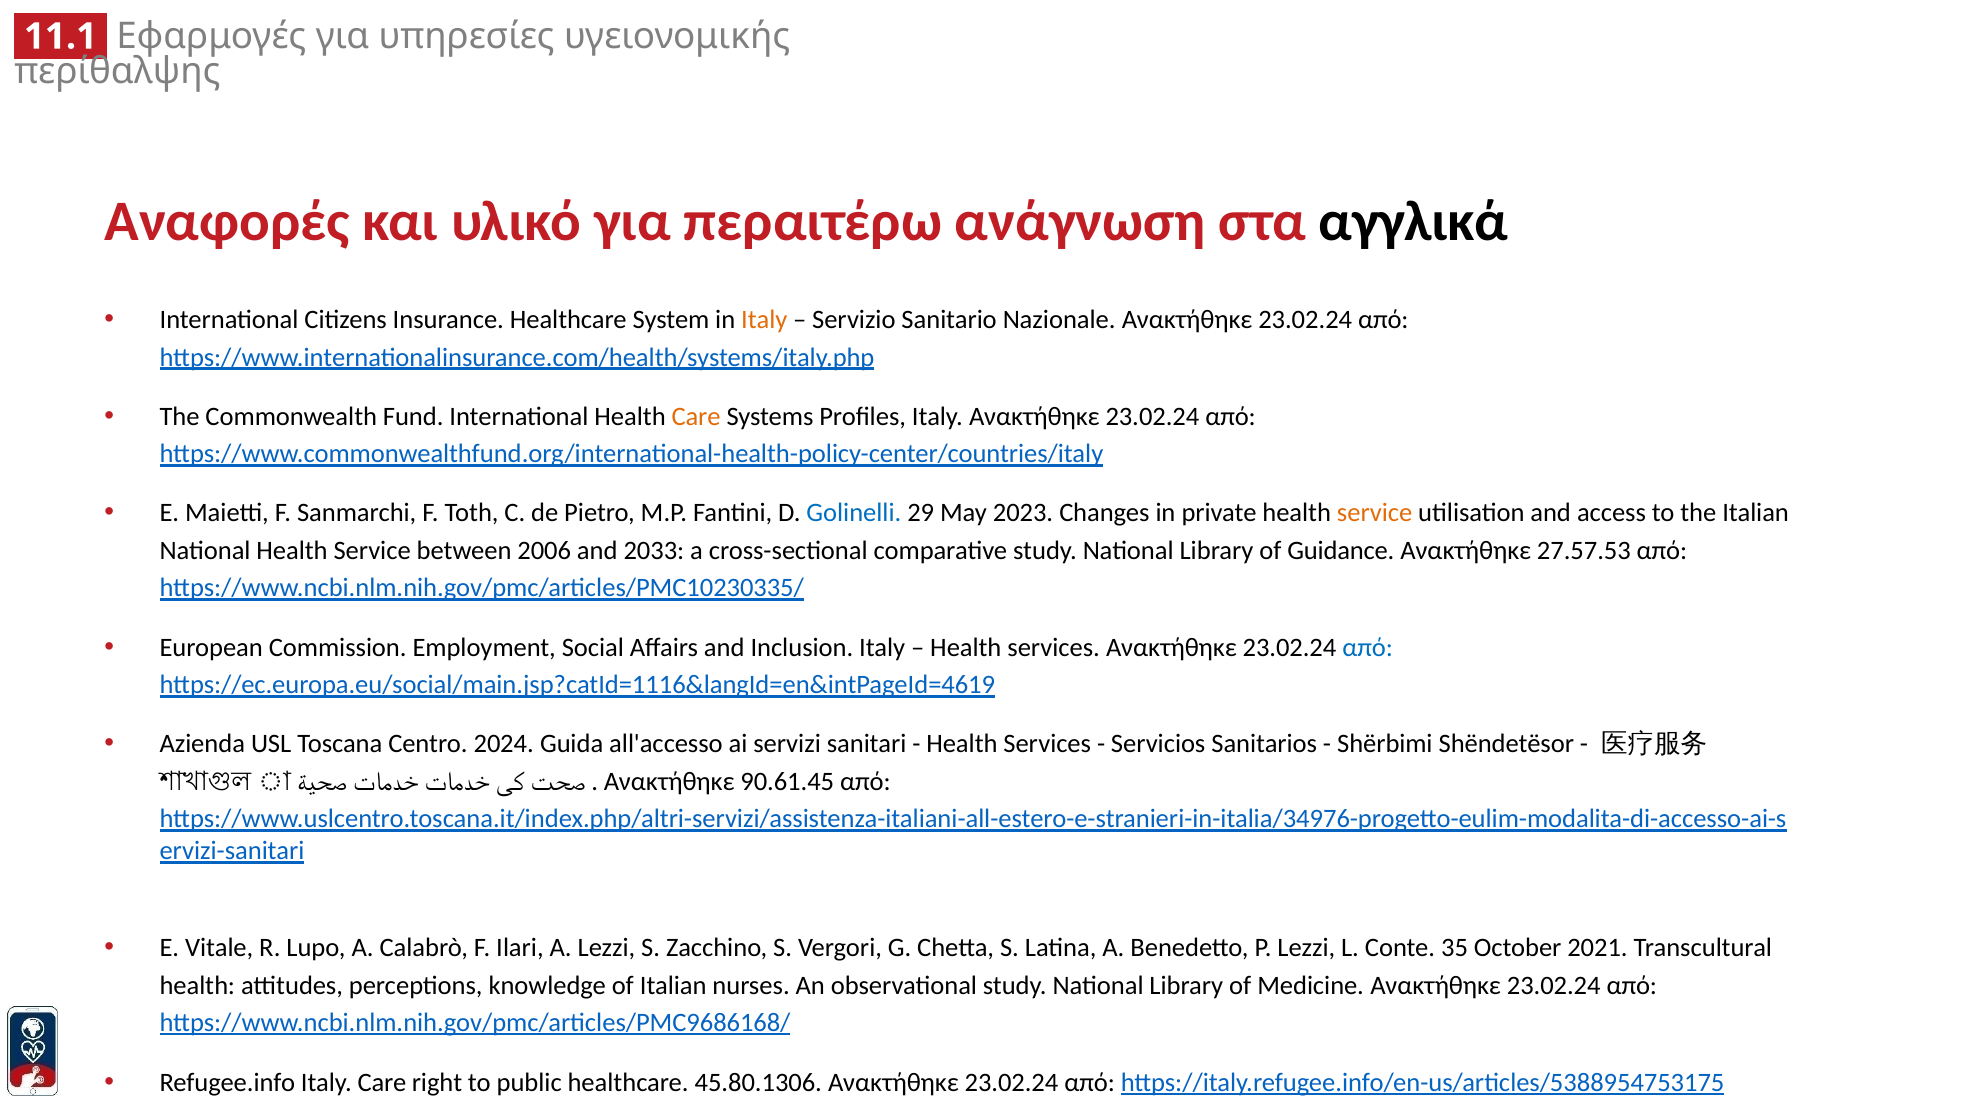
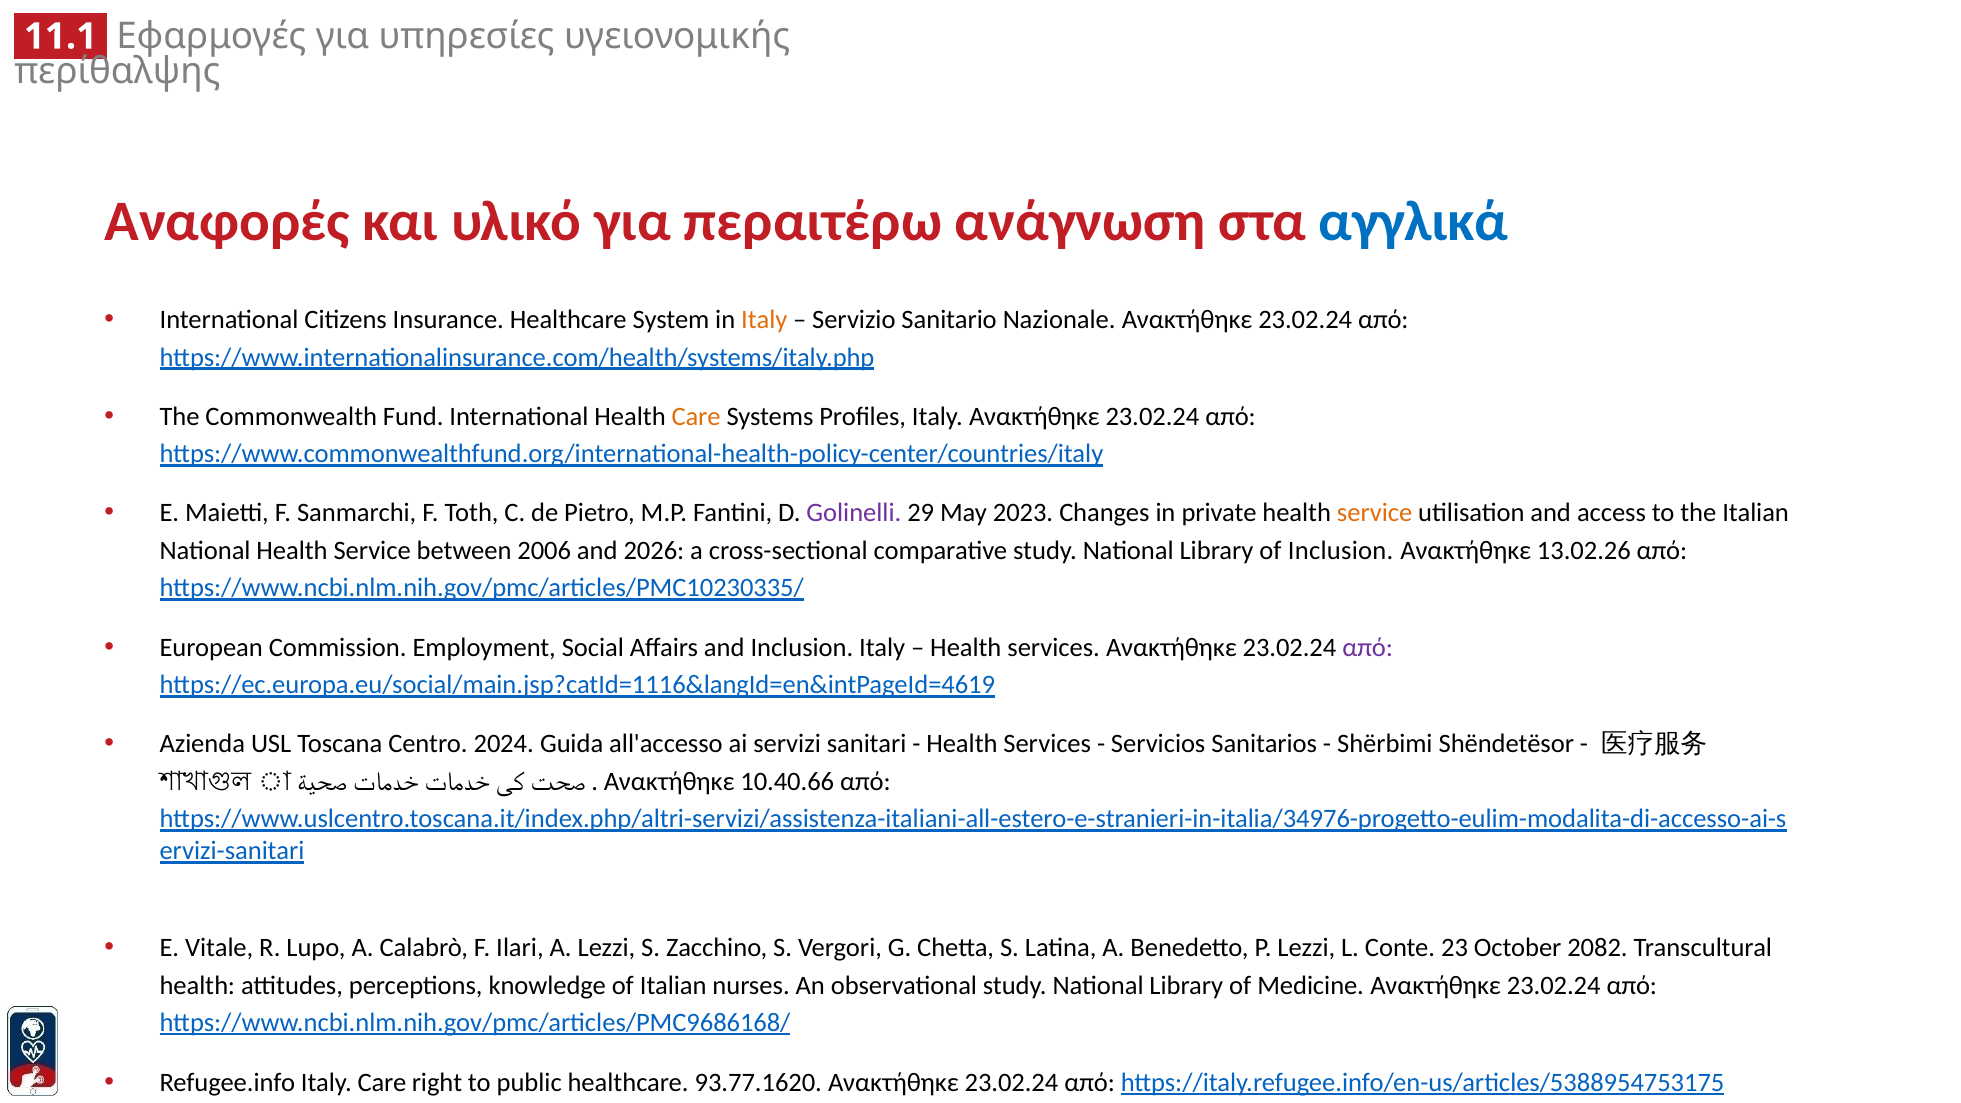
αγγλικά colour: black -> blue (1414, 222)
Golinelli colour: blue -> purple (854, 513)
2033: 2033 -> 2026 (654, 551)
of Guidance: Guidance -> Inclusion (1341, 551)
27.57.53: 27.57.53 -> 13.02.26 (1584, 551)
από colour: blue -> purple (1368, 648)
90.61.45: 90.61.45 -> 10.40.66 (787, 782)
35: 35 -> 23 (1455, 948)
2021: 2021 -> 2082 (1598, 948)
45.80.1306: 45.80.1306 -> 93.77.1620 (758, 1083)
